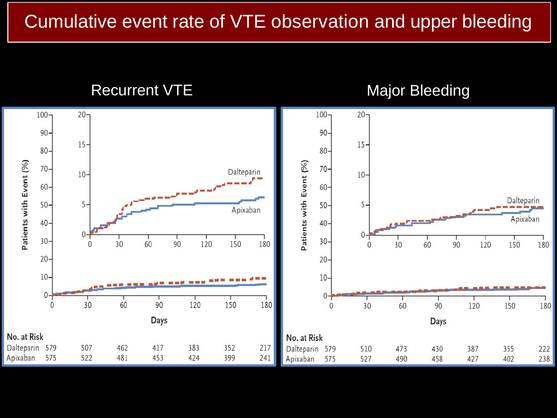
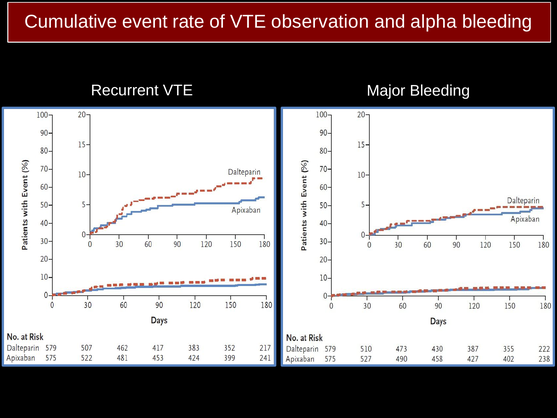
upper: upper -> alpha (434, 22)
